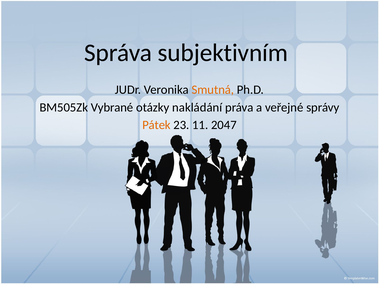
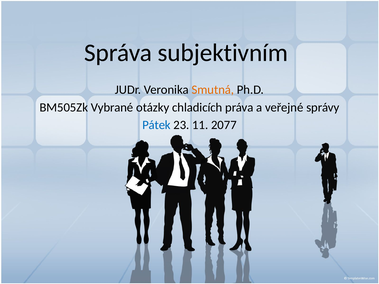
nakládání: nakládání -> chladicích (197, 108)
Pátek colour: orange -> blue (156, 125)
2047: 2047 -> 2077 (224, 125)
